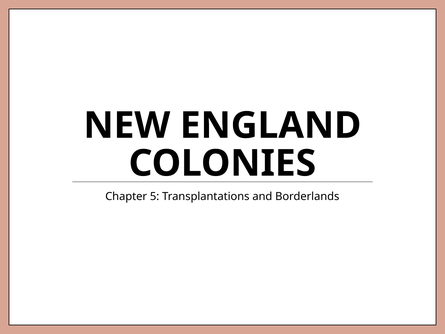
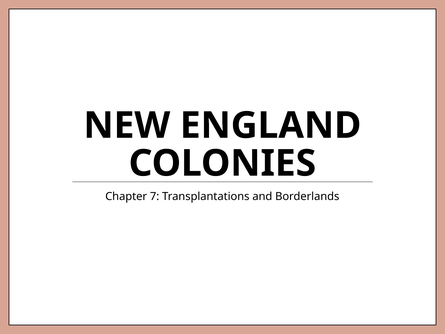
5: 5 -> 7 (155, 196)
